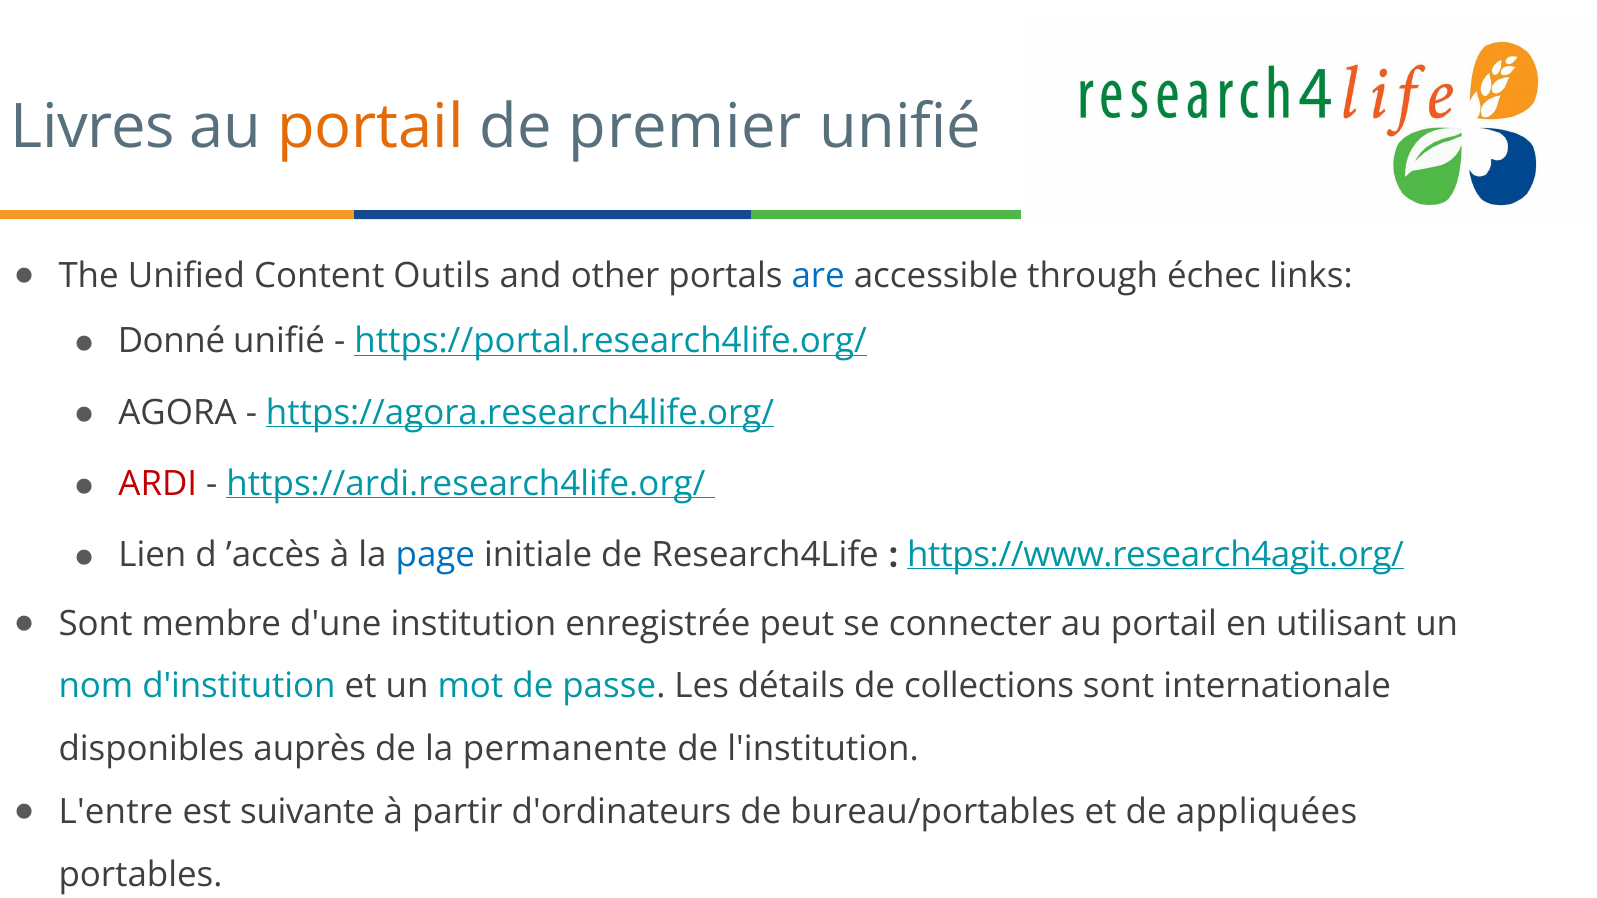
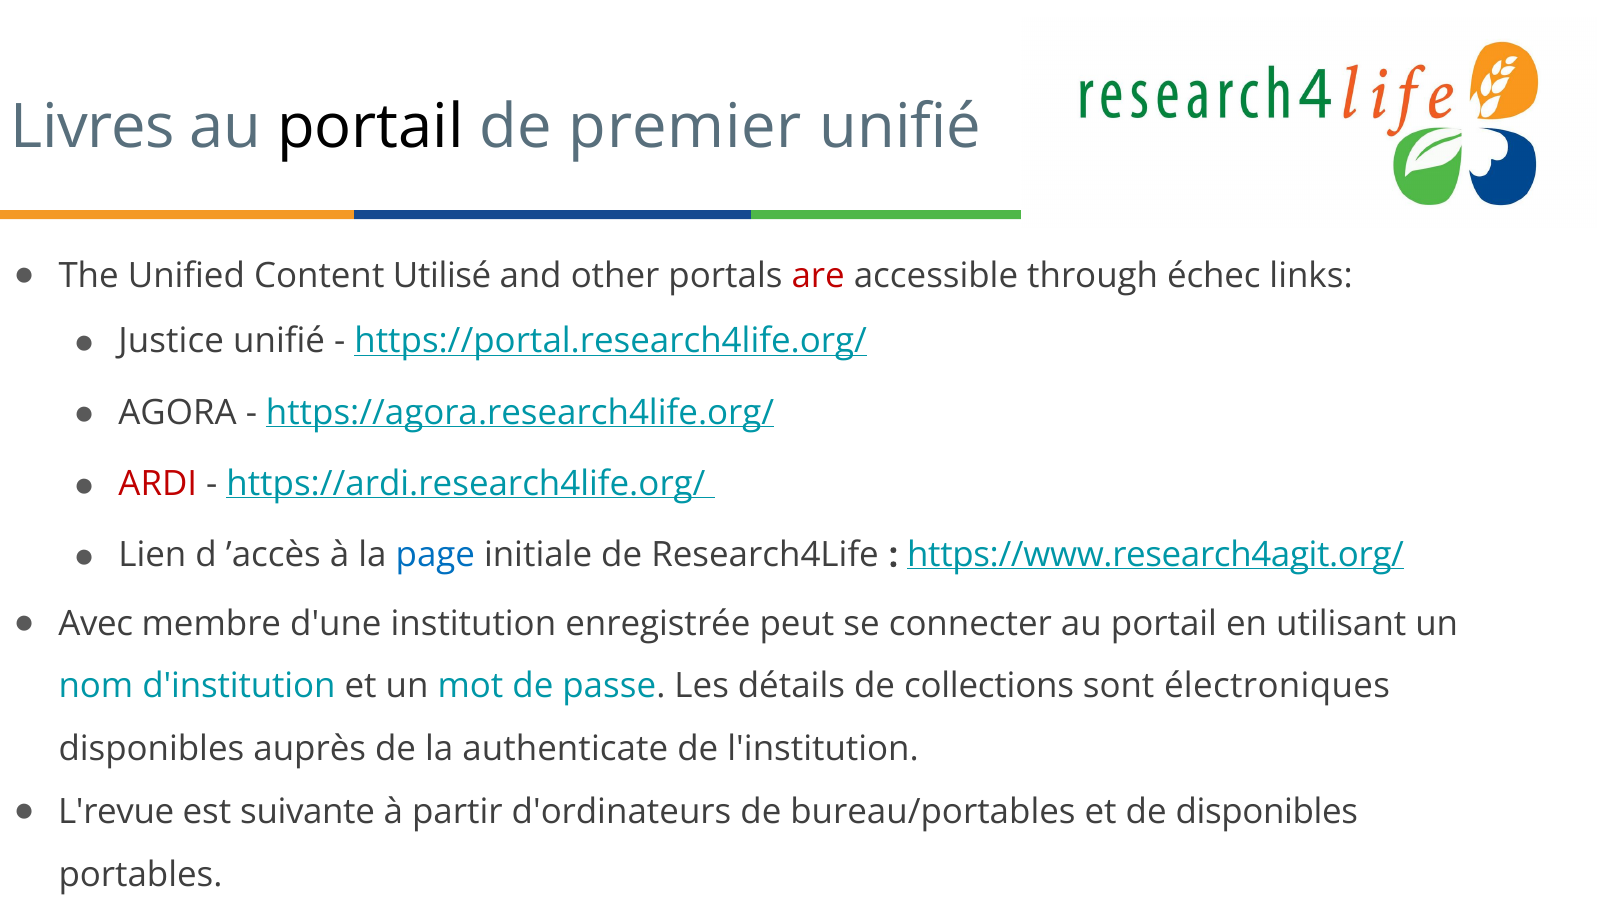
portail colour: orange -> black (370, 128)
Outils: Outils -> Utilisé (442, 276)
are colour: blue -> red (818, 276)
Donné: Donné -> Justice (171, 341)
Sont: Sont -> Avec (96, 624)
internationale: internationale -> électroniques (1277, 687)
permanente: permanente -> authenticate (565, 750)
L'entre: L'entre -> L'revue (116, 812)
de appliquées: appliquées -> disponibles (1267, 812)
